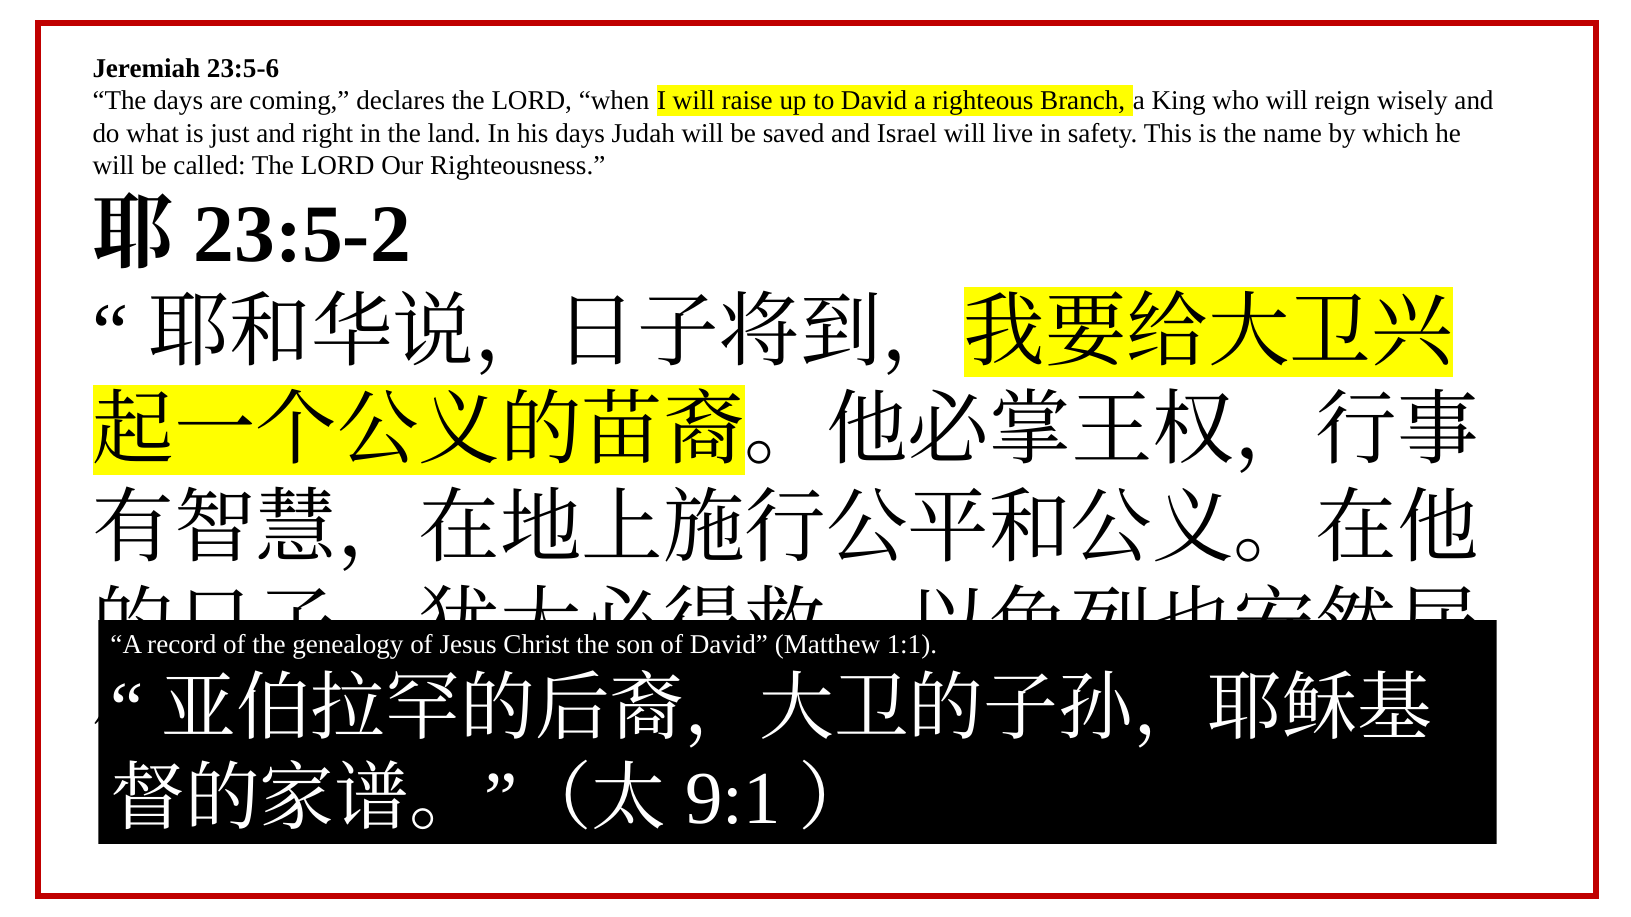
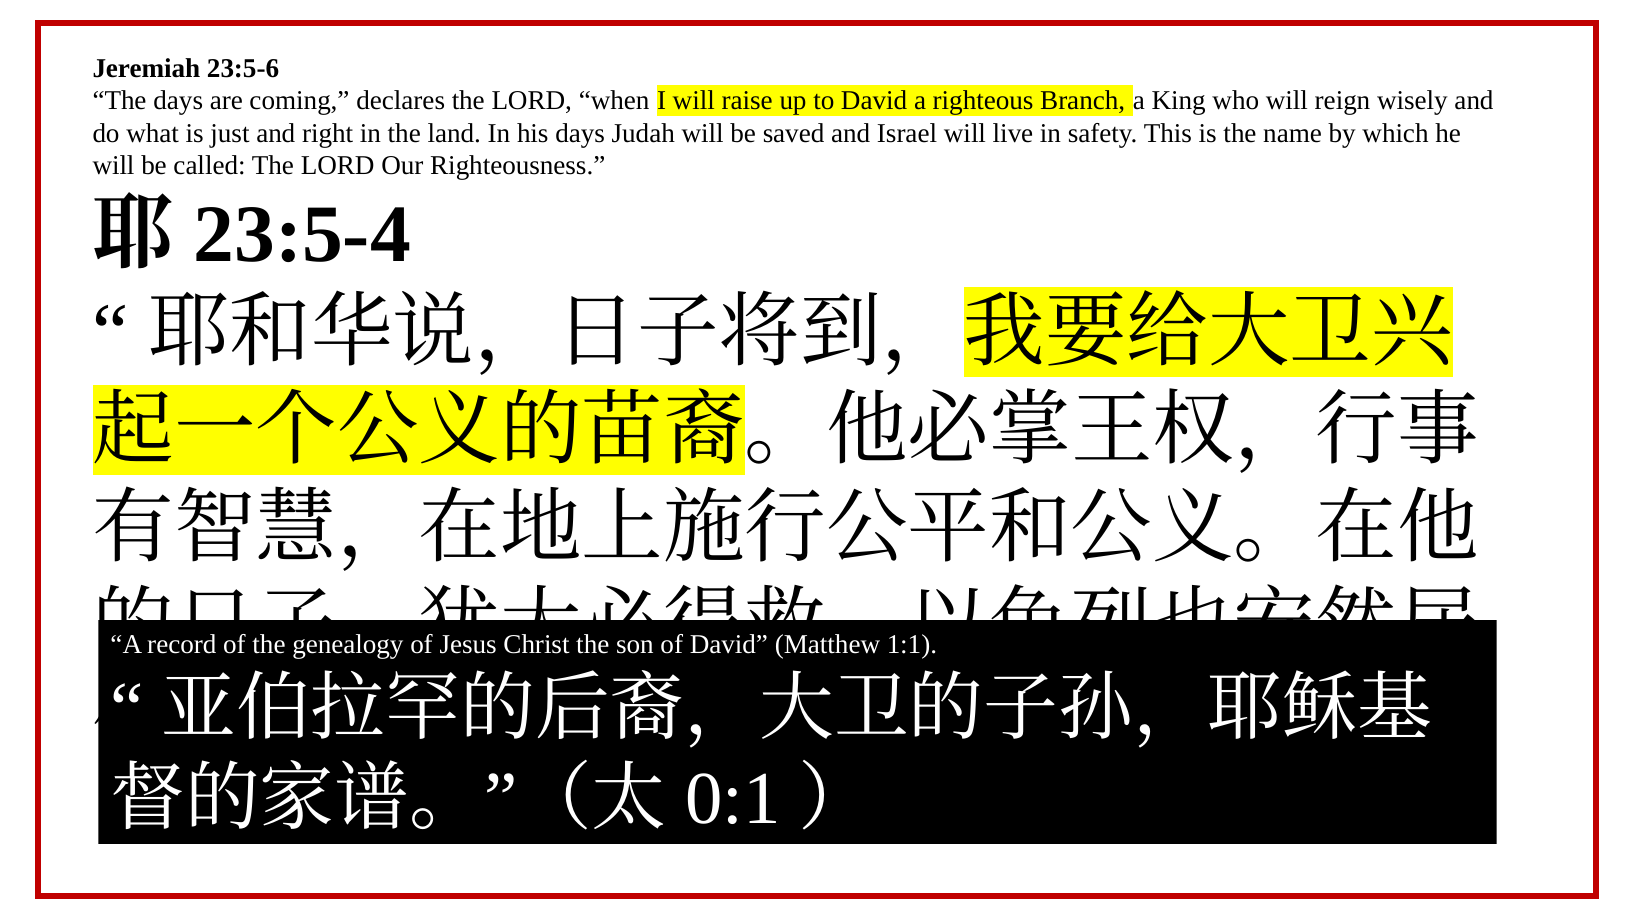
23:5-2: 23:5-2 -> 23:5-4 (302, 235)
9:1: 9:1 -> 0:1 (733, 799)
